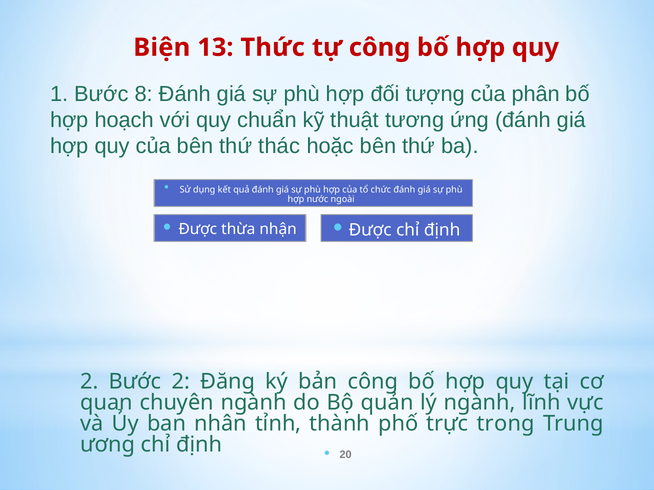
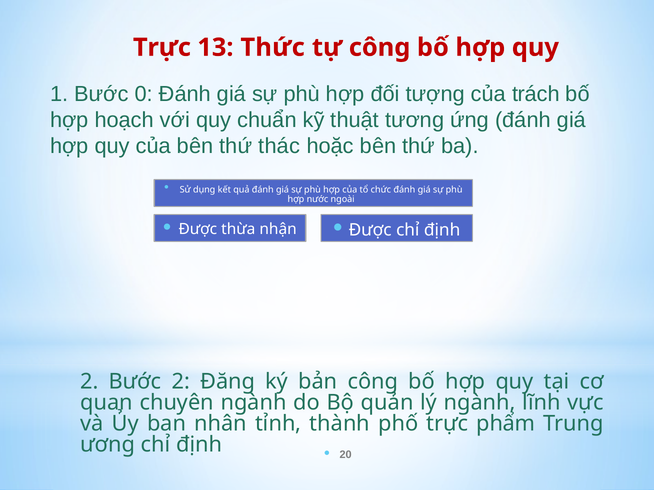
Biện: Biện -> Trực (162, 48)
8: 8 -> 0 (144, 94)
phân: phân -> trách (536, 94)
trong: trong -> phẩm (506, 424)
